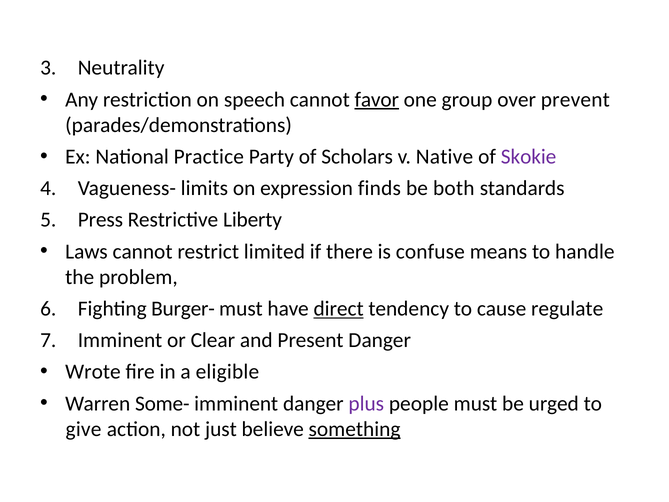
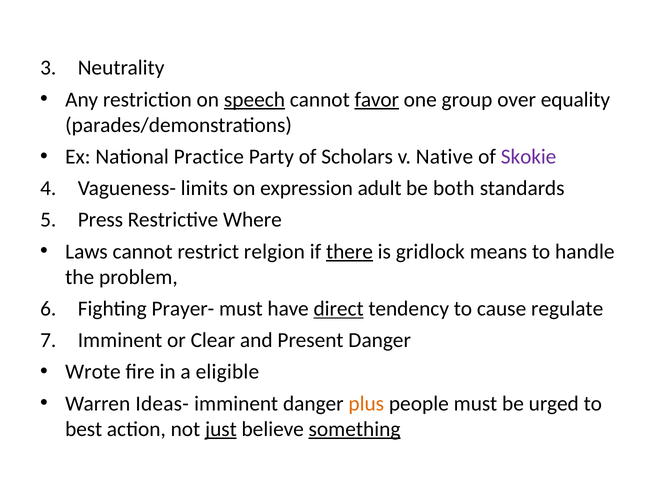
speech underline: none -> present (254, 99)
prevent: prevent -> equality (575, 99)
finds: finds -> adult (380, 188)
Liberty: Liberty -> Where (252, 220)
limited: limited -> relgion (274, 251)
there underline: none -> present (349, 251)
confuse: confuse -> gridlock (430, 251)
Burger-: Burger- -> Prayer- (183, 309)
Some-: Some- -> Ideas- (162, 403)
plus colour: purple -> orange (366, 403)
give: give -> best (84, 429)
just underline: none -> present (221, 429)
